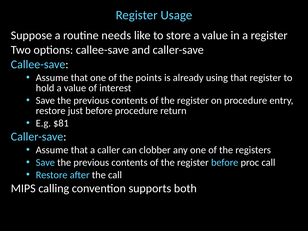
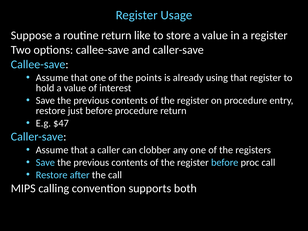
routine needs: needs -> return (116, 35)
$81: $81 -> $47 (61, 123)
